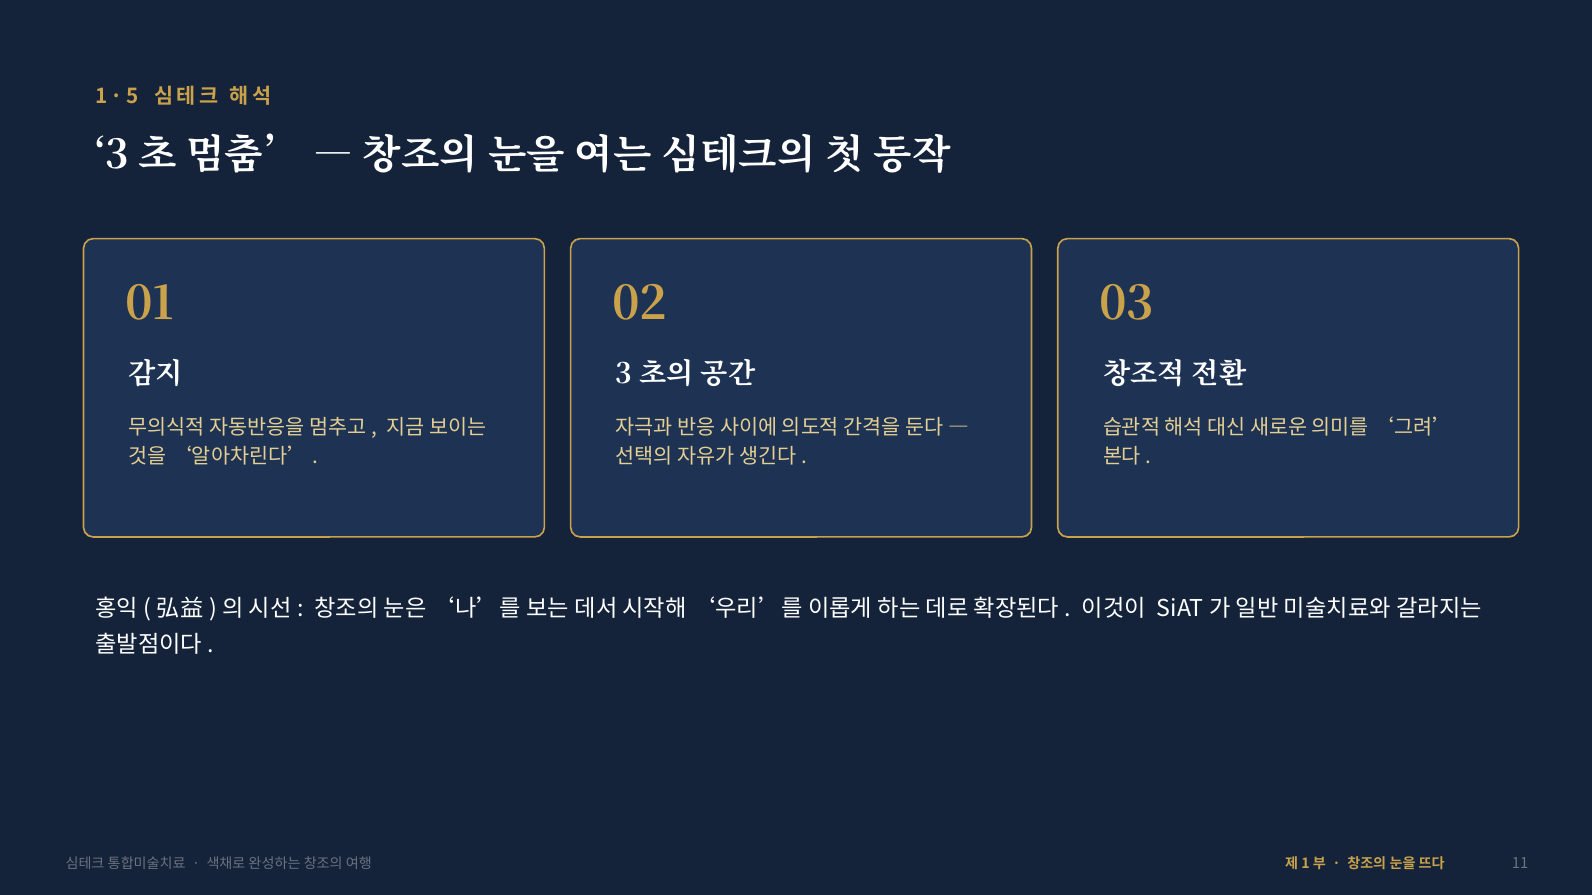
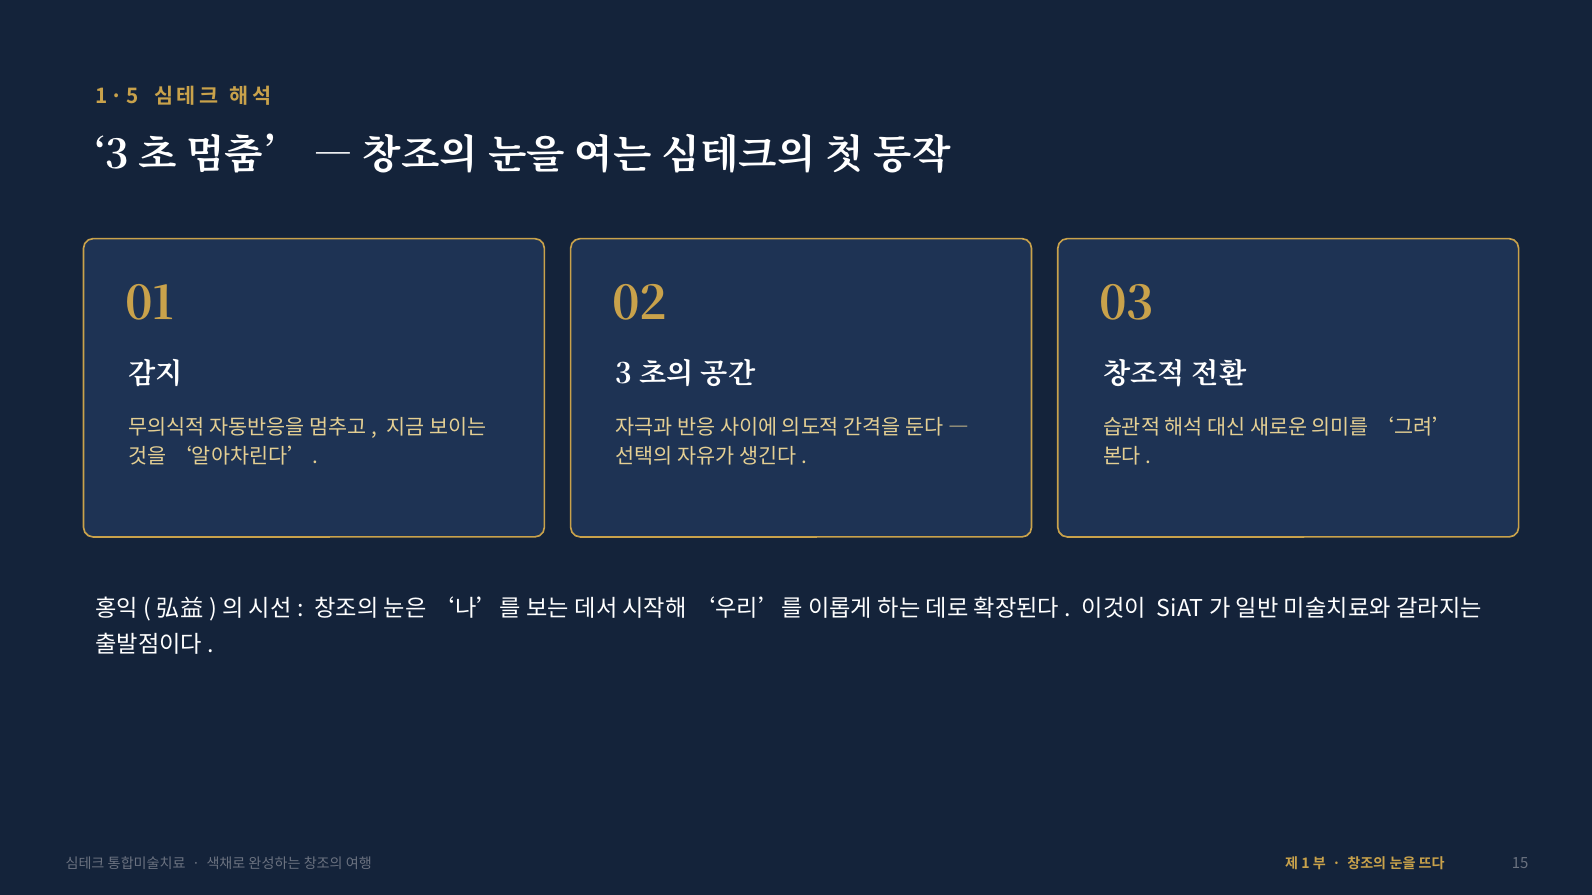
11: 11 -> 15 (1520, 864)
